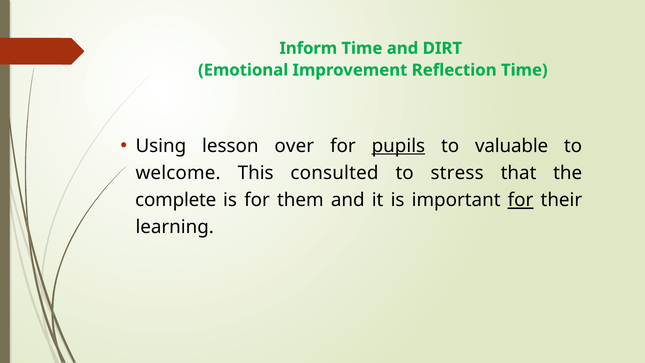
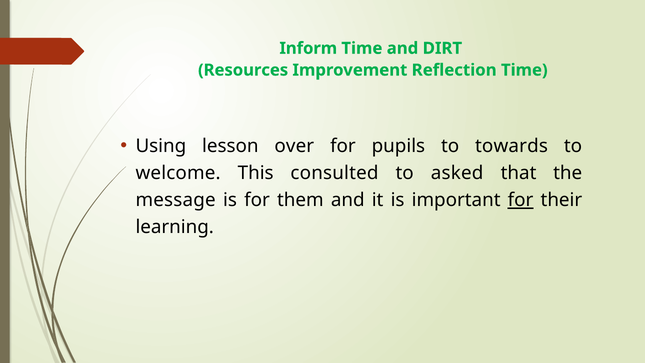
Emotional: Emotional -> Resources (243, 70)
pupils underline: present -> none (398, 146)
valuable: valuable -> towards (511, 146)
stress: stress -> asked (457, 173)
complete: complete -> message (176, 200)
